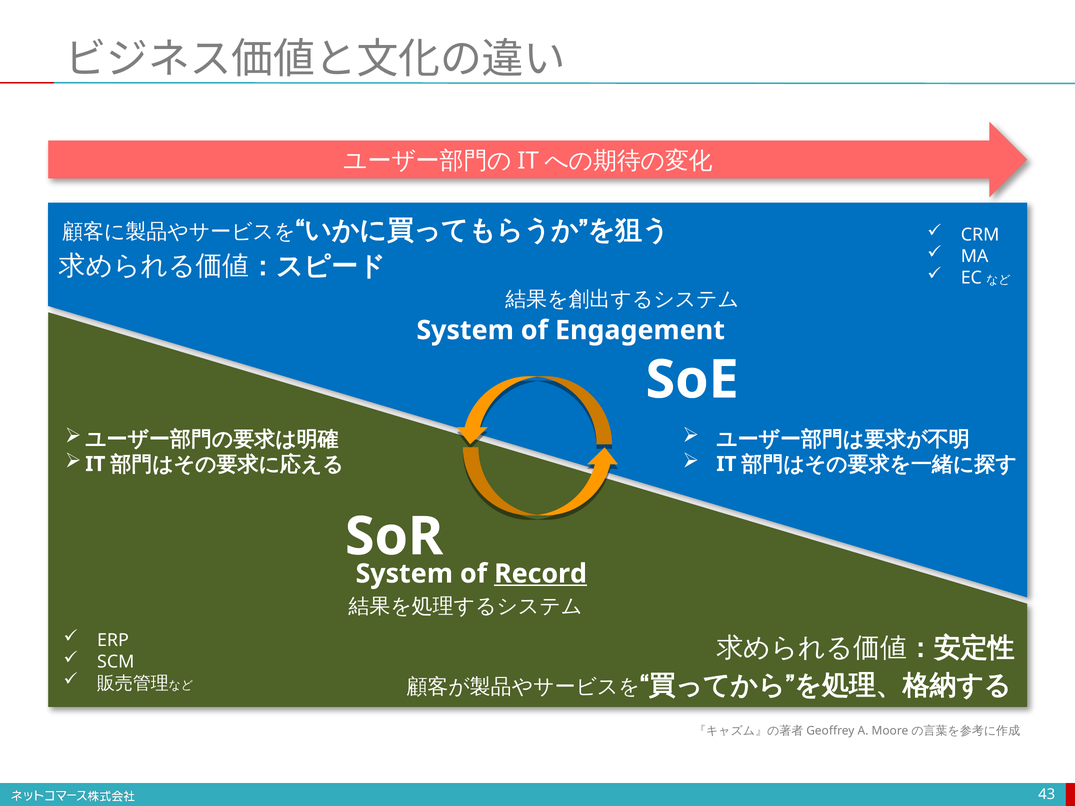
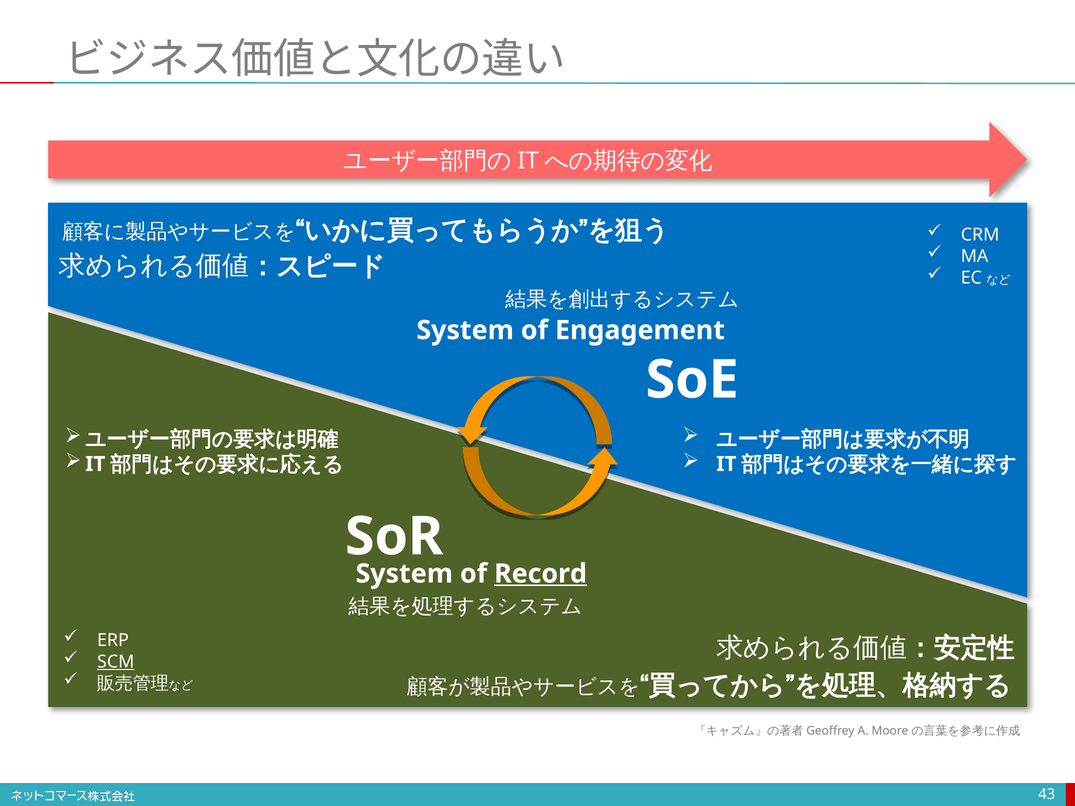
SCM underline: none -> present (116, 662)
